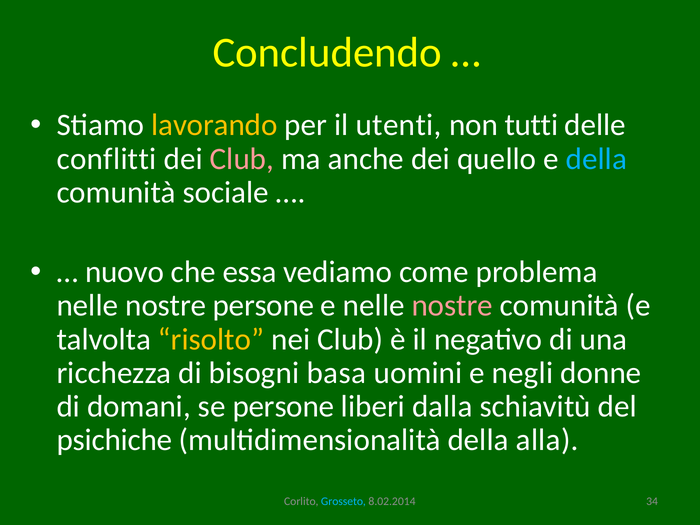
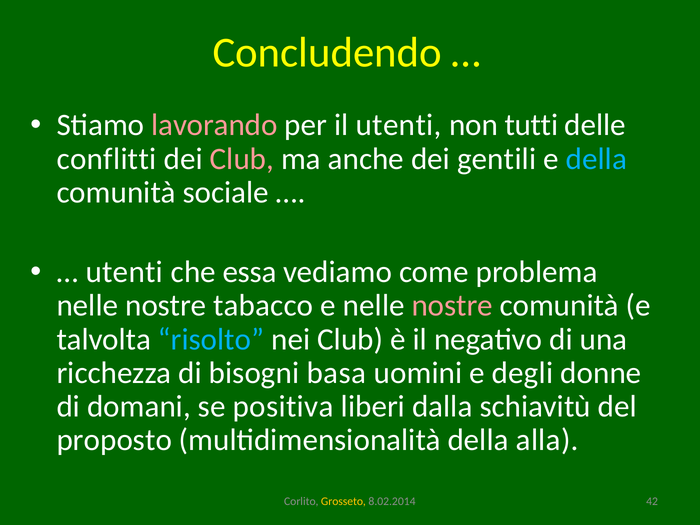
lavorando colour: yellow -> pink (214, 125)
quello: quello -> gentili (497, 159)
nuovo: nuovo -> utenti (124, 272)
nostre persone: persone -> tabacco (263, 306)
risolto colour: yellow -> light blue (211, 339)
negli: negli -> degli (522, 373)
se persone: persone -> positiva (283, 407)
psichiche: psichiche -> proposto (114, 440)
Grosseto colour: light blue -> yellow (343, 501)
34: 34 -> 42 (652, 501)
